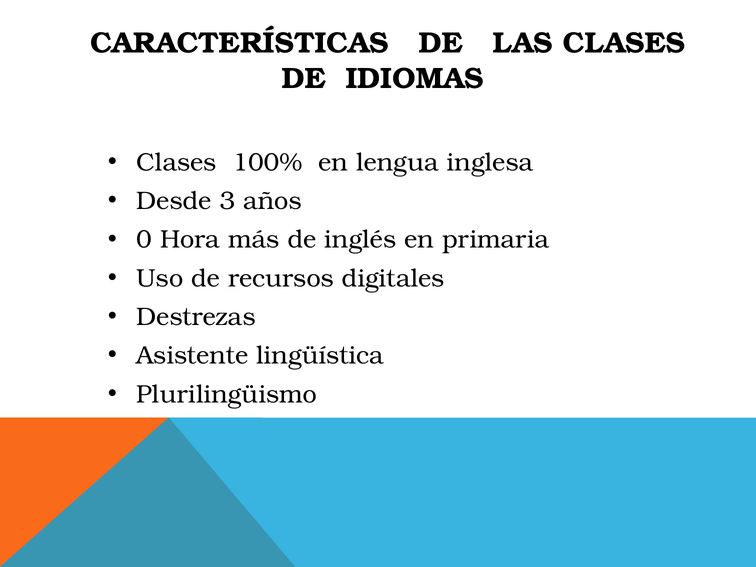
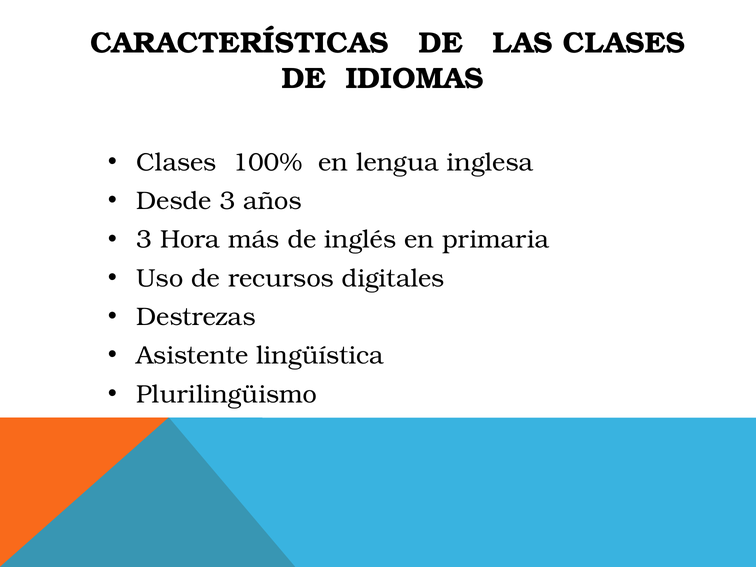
0: 0 -> 3 (144, 240)
